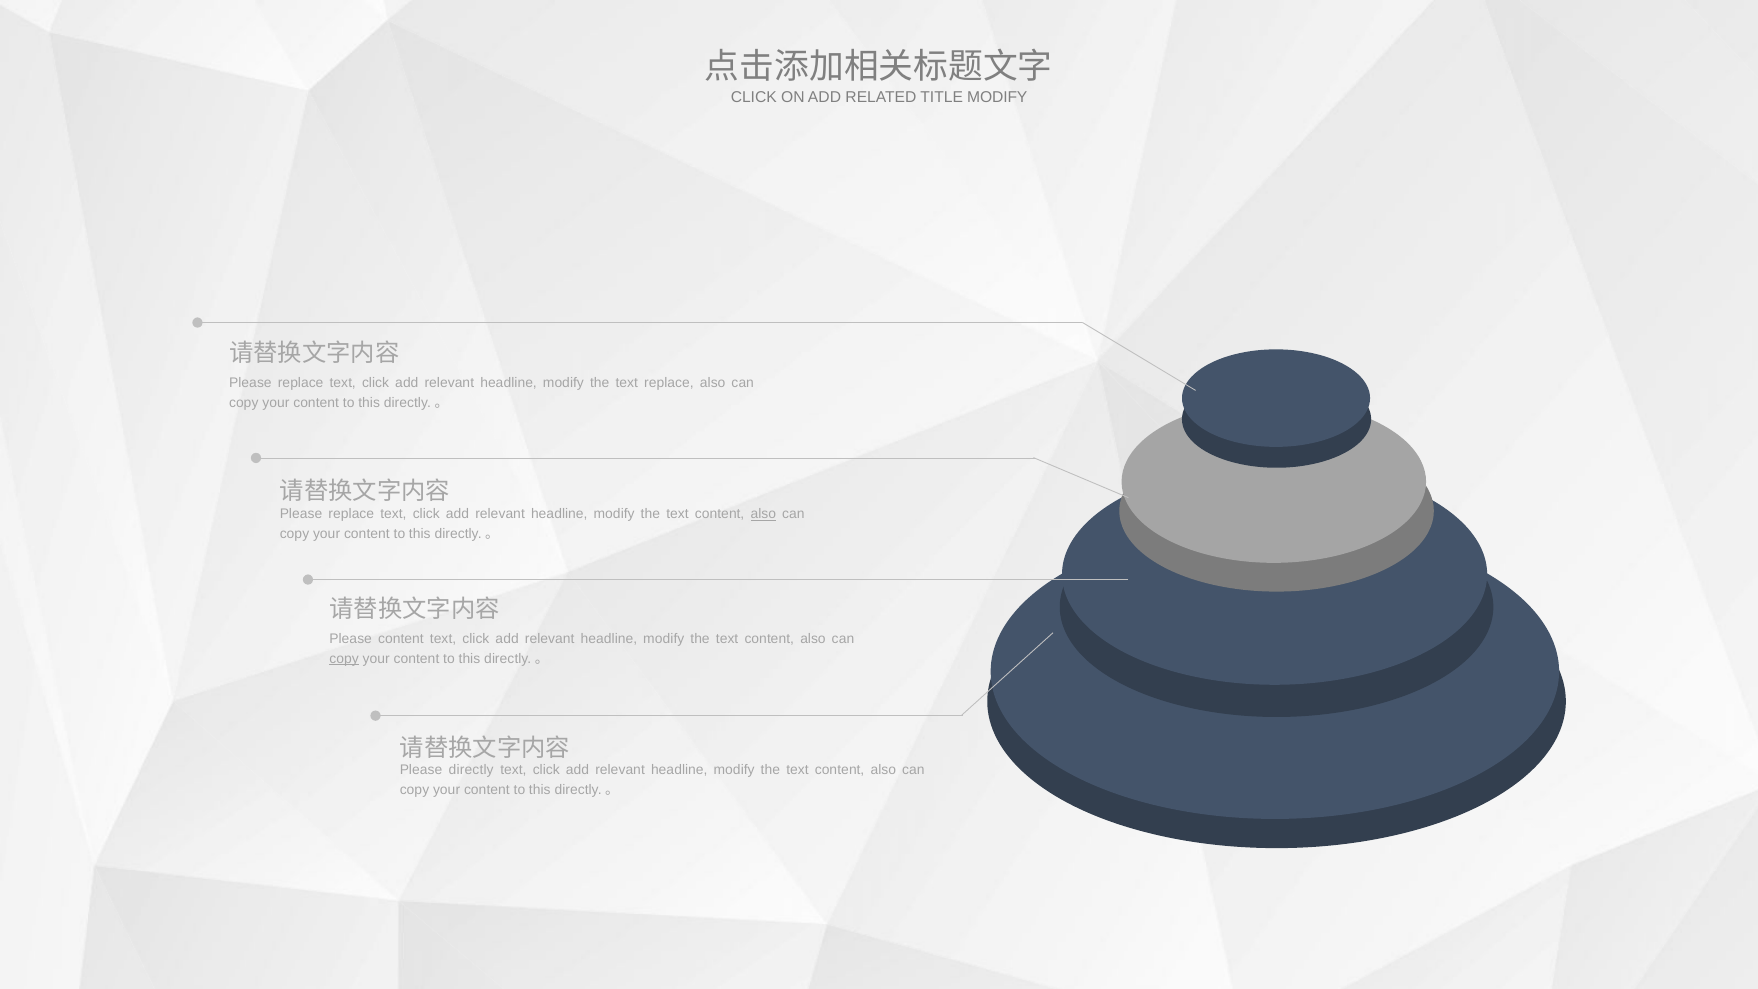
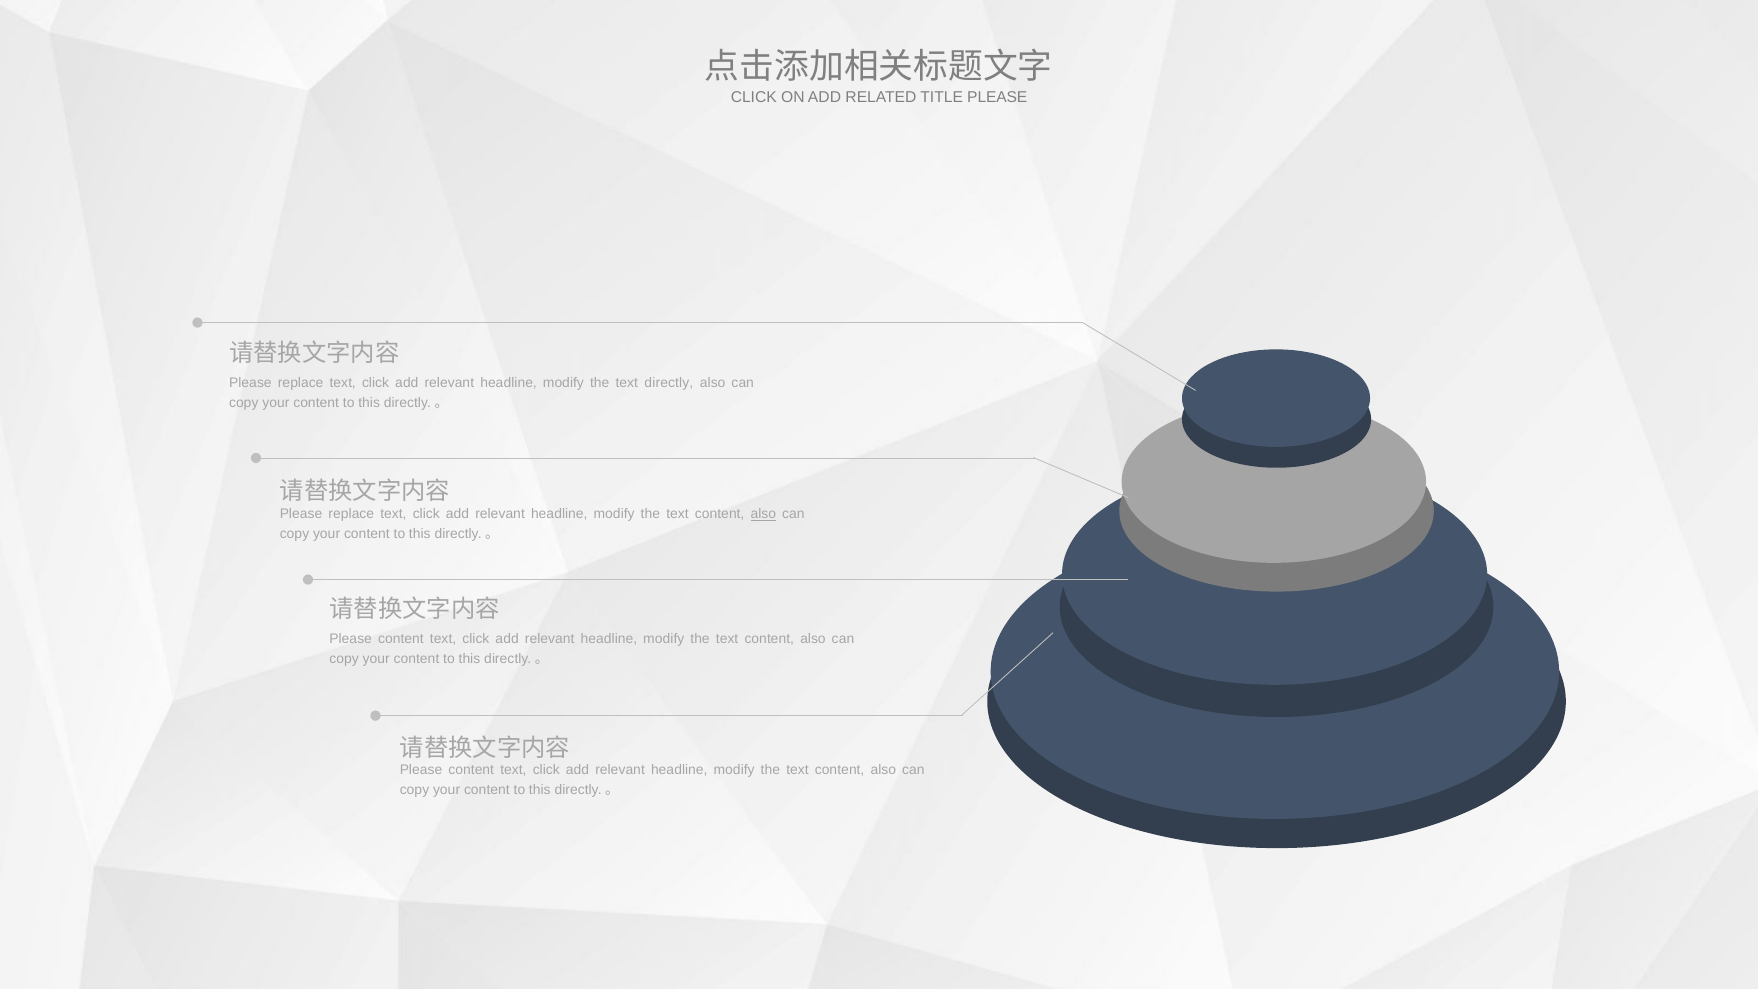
TITLE MODIFY: MODIFY -> PLEASE (997, 97)
text replace: replace -> directly (669, 383)
copy underline: present -> none (344, 659)
directly: directly -> content (471, 770)
